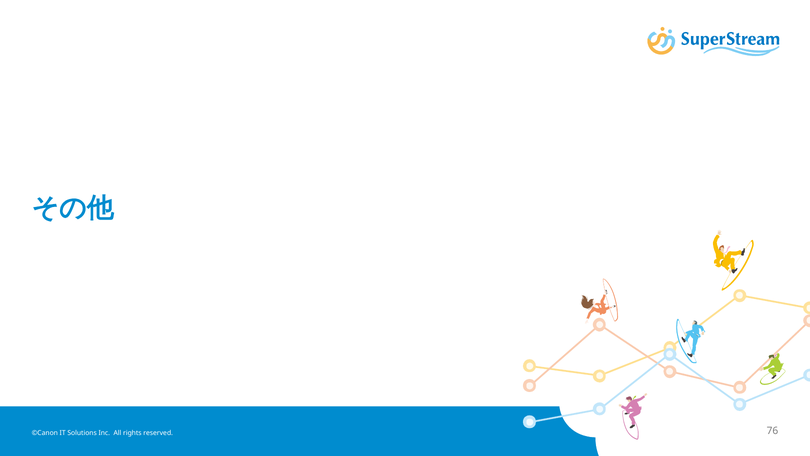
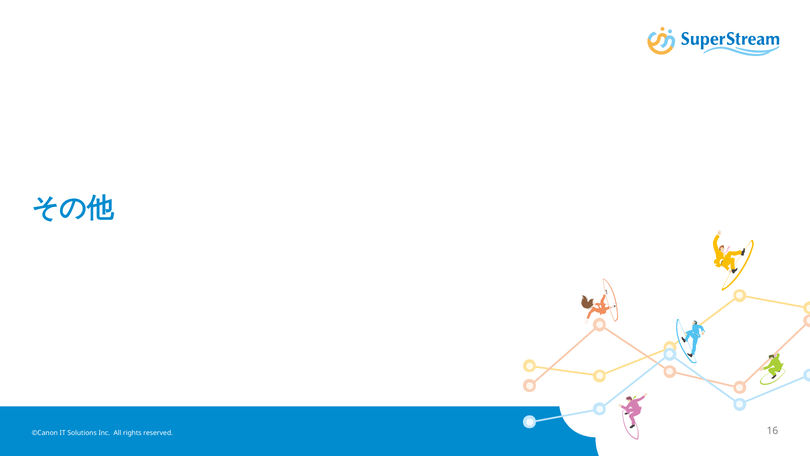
76: 76 -> 16 (772, 430)
